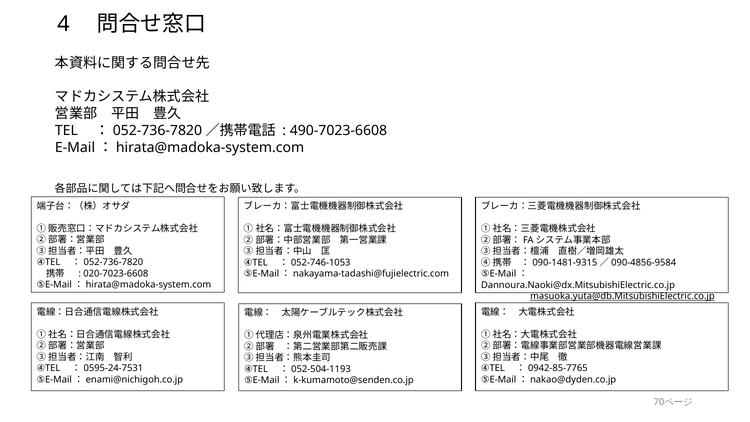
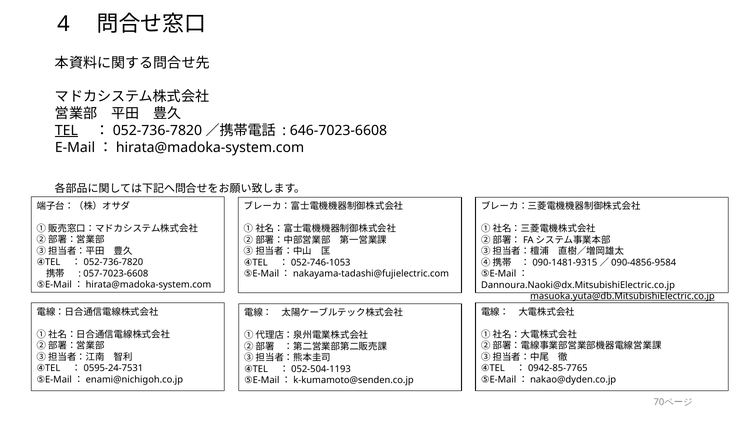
TEL underline: none -> present (66, 130)
490-7023-6608: 490-7023-6608 -> 646-7023-6608 (338, 130)
020-7023-6608: 020-7023-6608 -> 057-7023-6608 (116, 273)
